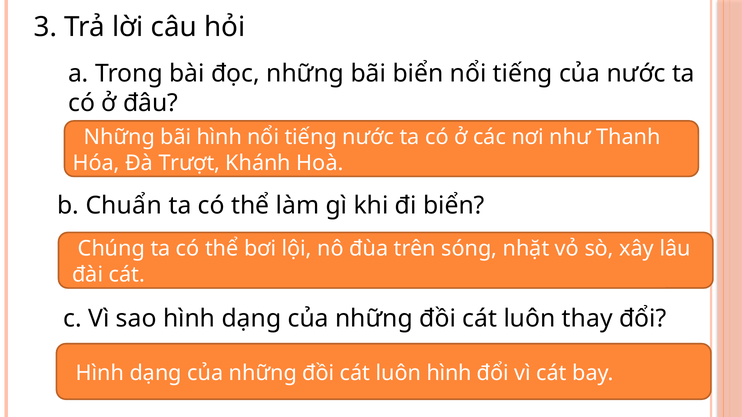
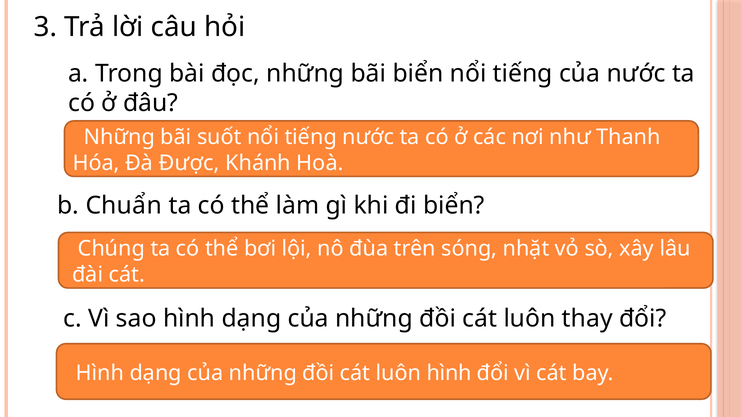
bãi hình: hình -> suốt (219, 137)
Trượt: Trượt -> Được (189, 163)
